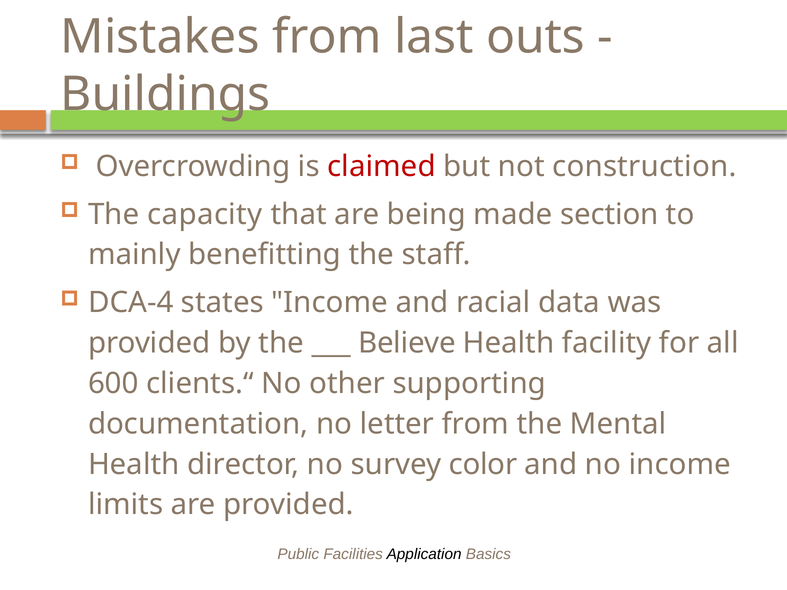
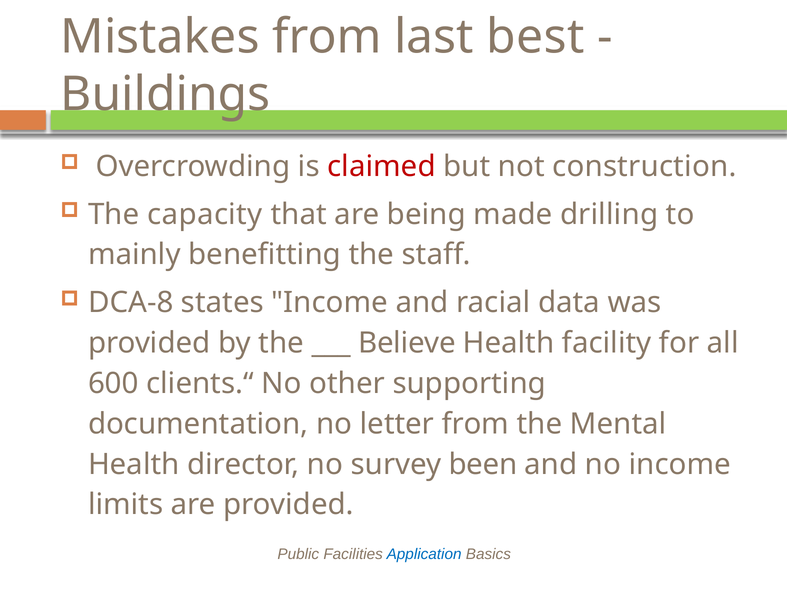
outs: outs -> best (535, 37)
section: section -> drilling (609, 214)
DCA-4: DCA-4 -> DCA-8 (131, 303)
color: color -> been (483, 464)
Application colour: black -> blue (424, 555)
